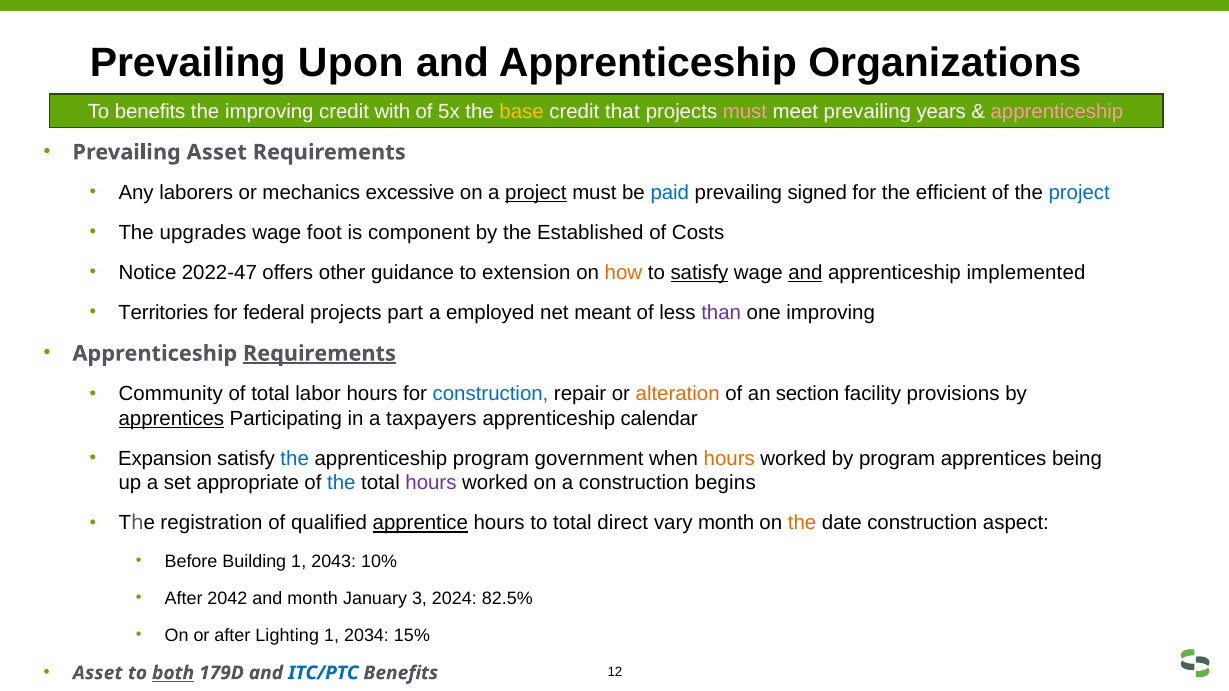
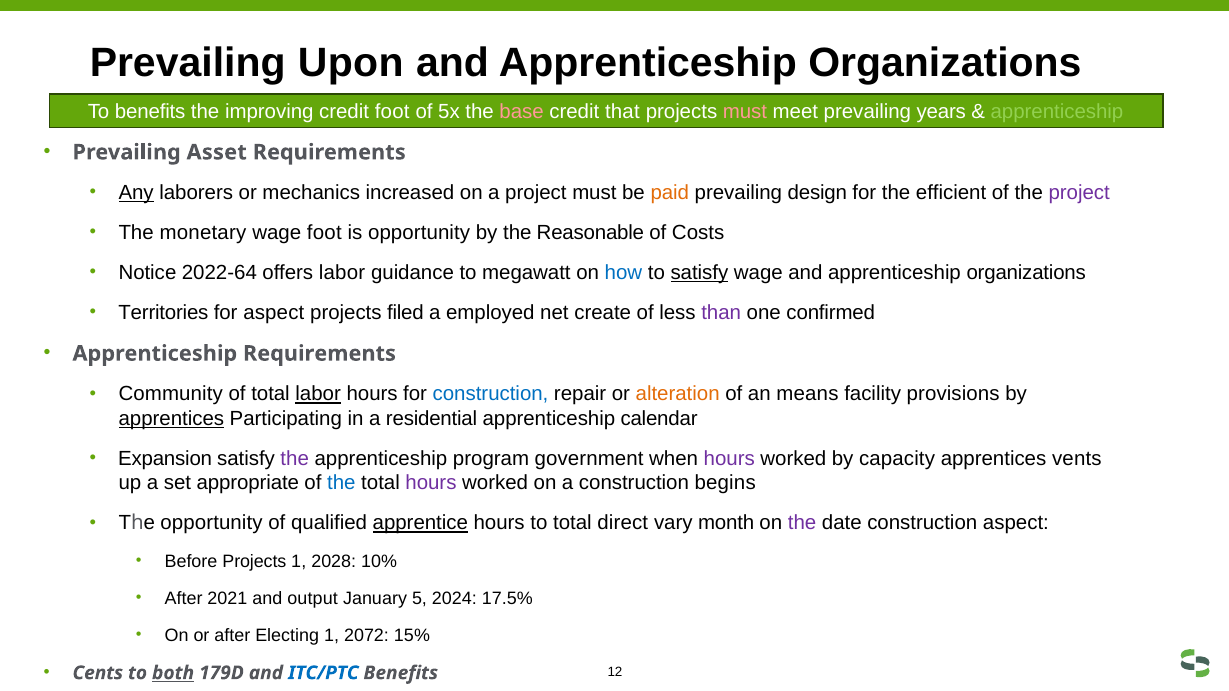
credit with: with -> foot (392, 112)
base colour: yellow -> pink (522, 112)
apprenticeship colour: pink -> light green (1057, 112)
Any underline: none -> present (136, 193)
excessive: excessive -> increased (410, 193)
project underline: present -> none (536, 193)
paid colour: blue -> orange (670, 193)
signed: signed -> design (817, 193)
project colour: blue -> purple (1079, 193)
upgrades: upgrades -> monetary (203, 233)
is component: component -> opportunity (419, 233)
Established: Established -> Reasonable (590, 233)
2022-47: 2022-47 -> 2022-64 (219, 273)
offers other: other -> labor (342, 273)
extension: extension -> megawatt (526, 273)
how colour: orange -> blue (623, 273)
and underline: present -> none (805, 273)
implemented: implemented -> organizations (1026, 273)
for federal: federal -> aspect (274, 313)
part: part -> filed (405, 313)
meant: meant -> create (603, 313)
one improving: improving -> confirmed (831, 313)
Requirements underline: present -> none (319, 354)
labor underline: none -> present (318, 394)
section: section -> means (807, 394)
taxpayers: taxpayers -> residential (432, 419)
the colour: blue -> purple (295, 459)
hours colour: orange -> purple (729, 459)
by program: program -> capacity (897, 459)
being: being -> vents (1077, 459)
registration: registration -> opportunity (212, 523)
the colour: orange -> purple (802, 523)
Before Building: Building -> Projects (254, 562)
2043: 2043 -> 2028 (334, 562)
2042: 2042 -> 2021 (227, 599)
and month: month -> output (313, 599)
3: 3 -> 5 (419, 599)
82.5%: 82.5% -> 17.5% (507, 599)
Lighting: Lighting -> Electing (287, 635)
2034: 2034 -> 2072 (367, 635)
Asset: Asset -> Cents (98, 673)
